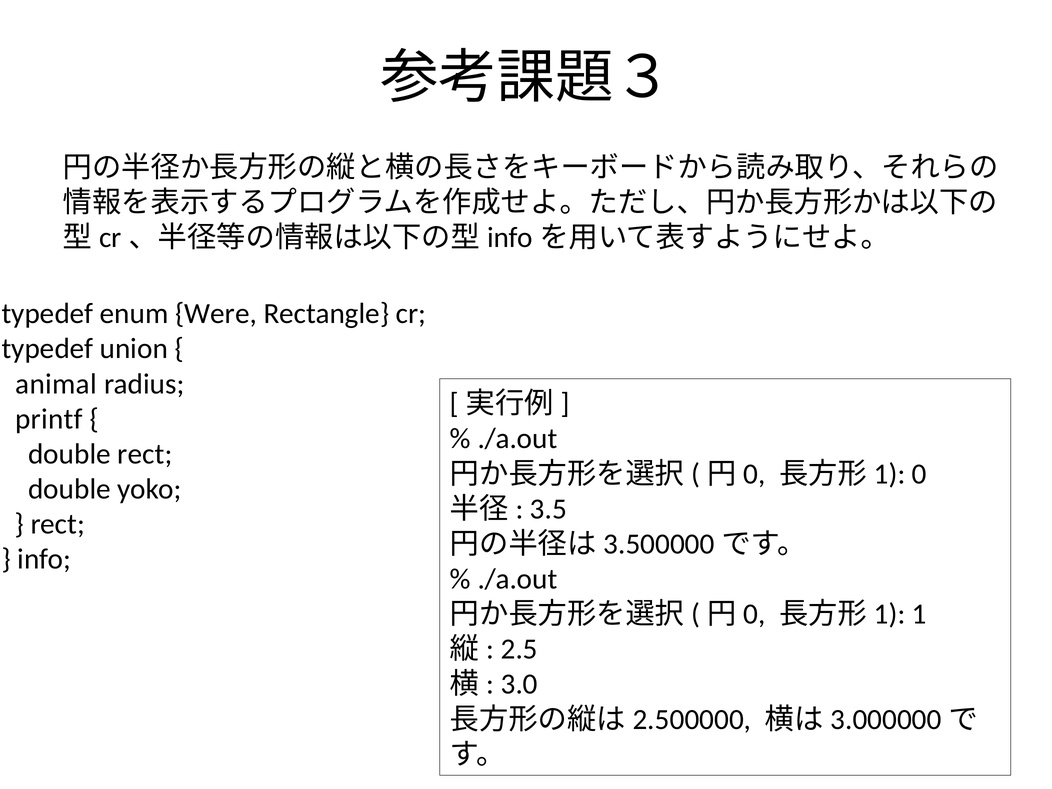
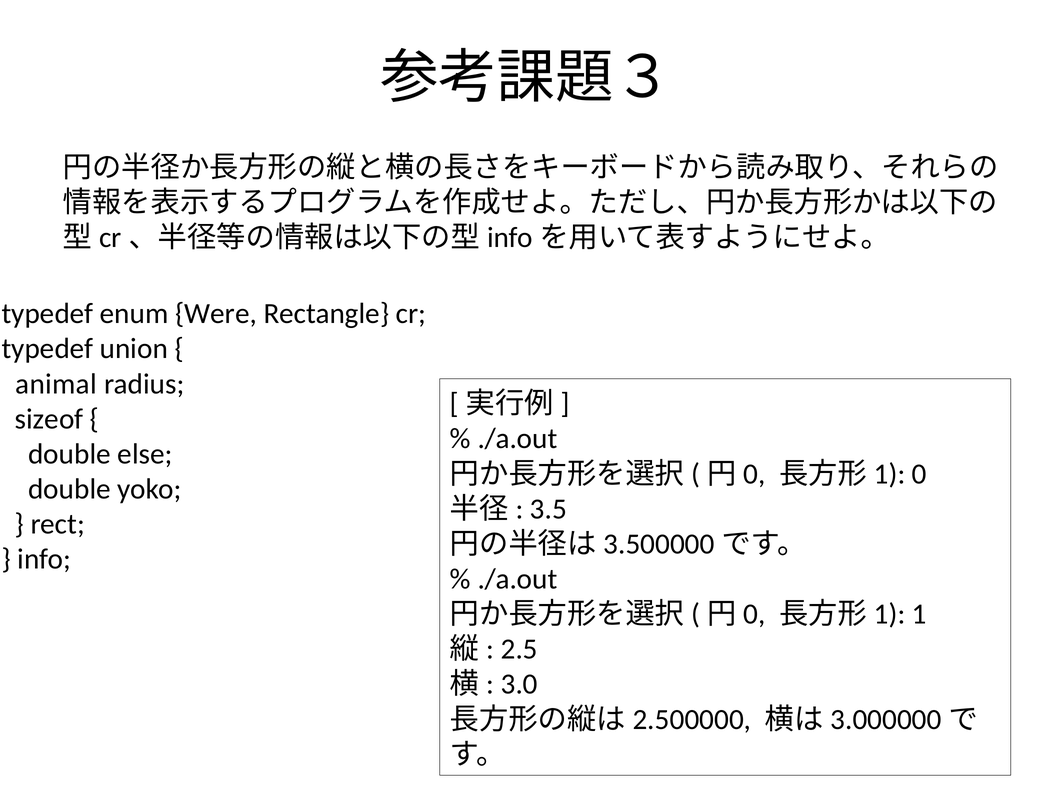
printf: printf -> sizeof (49, 419)
double rect: rect -> else (145, 454)
